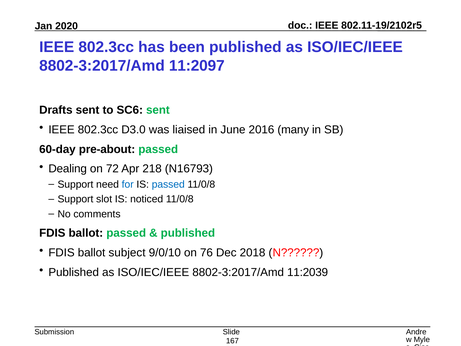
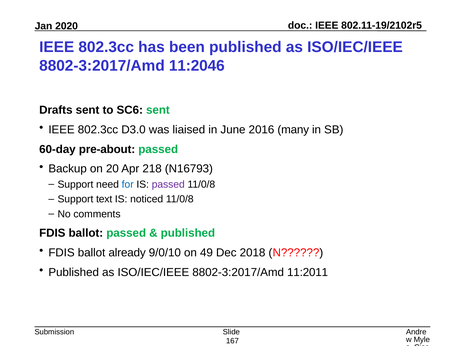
11:2097: 11:2097 -> 11:2046 (197, 66)
Dealing: Dealing -> Backup (68, 169)
72: 72 -> 20 (112, 169)
passed colour: blue -> purple (168, 184)
slot: slot -> text (104, 199)
subject: subject -> already (127, 252)
76: 76 -> 49 (206, 252)
11:2039: 11:2039 -> 11:2011 (308, 272)
